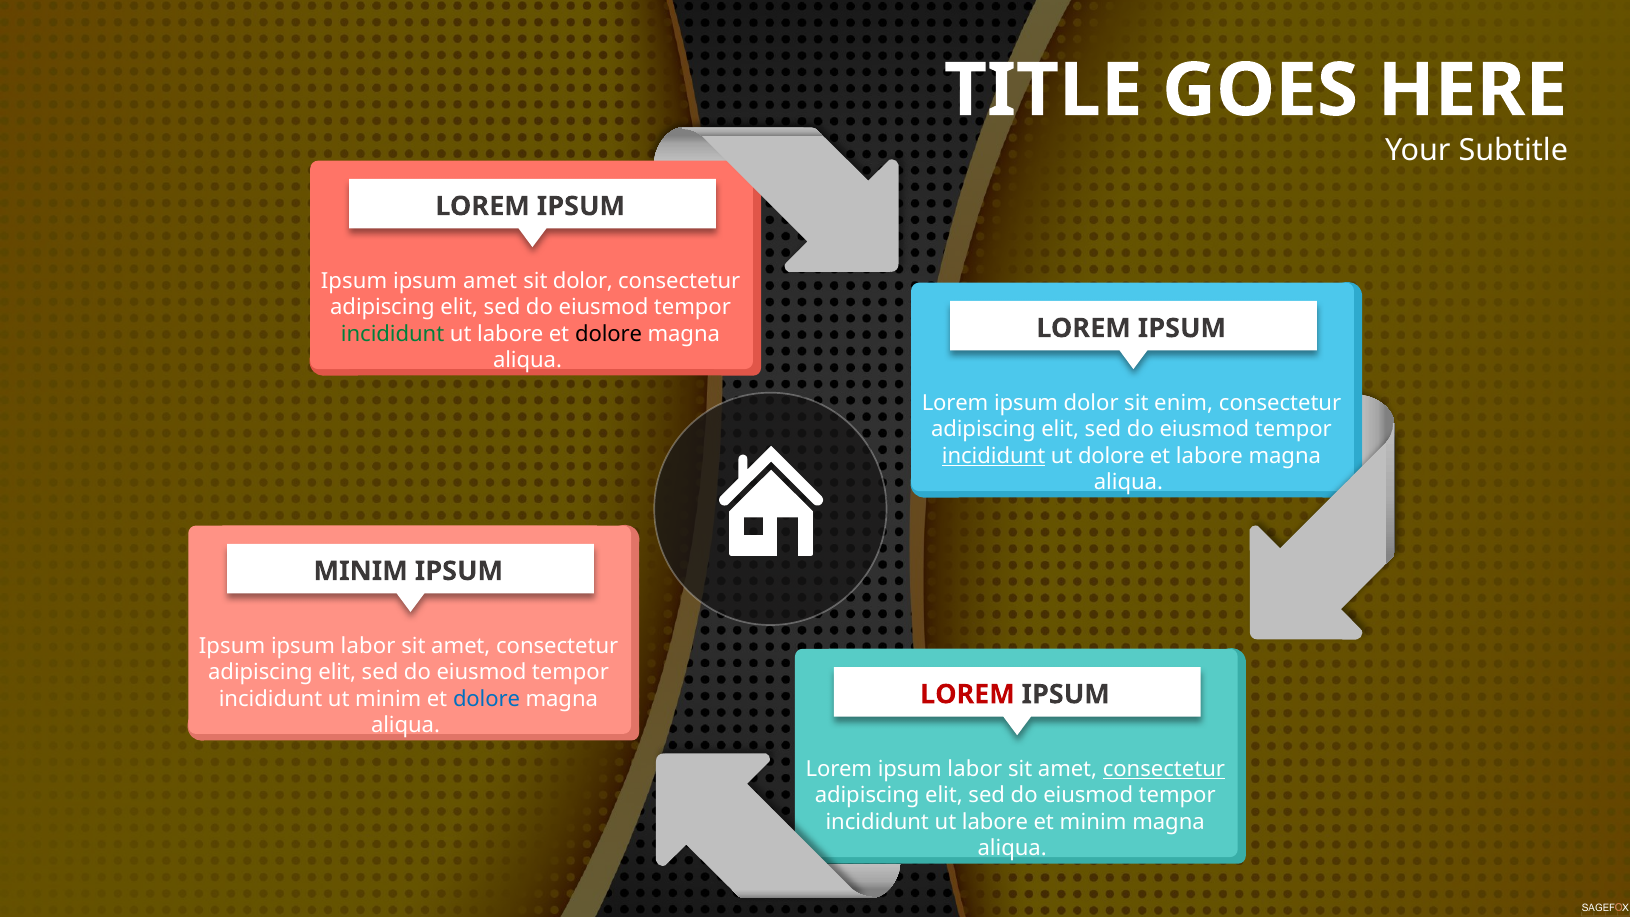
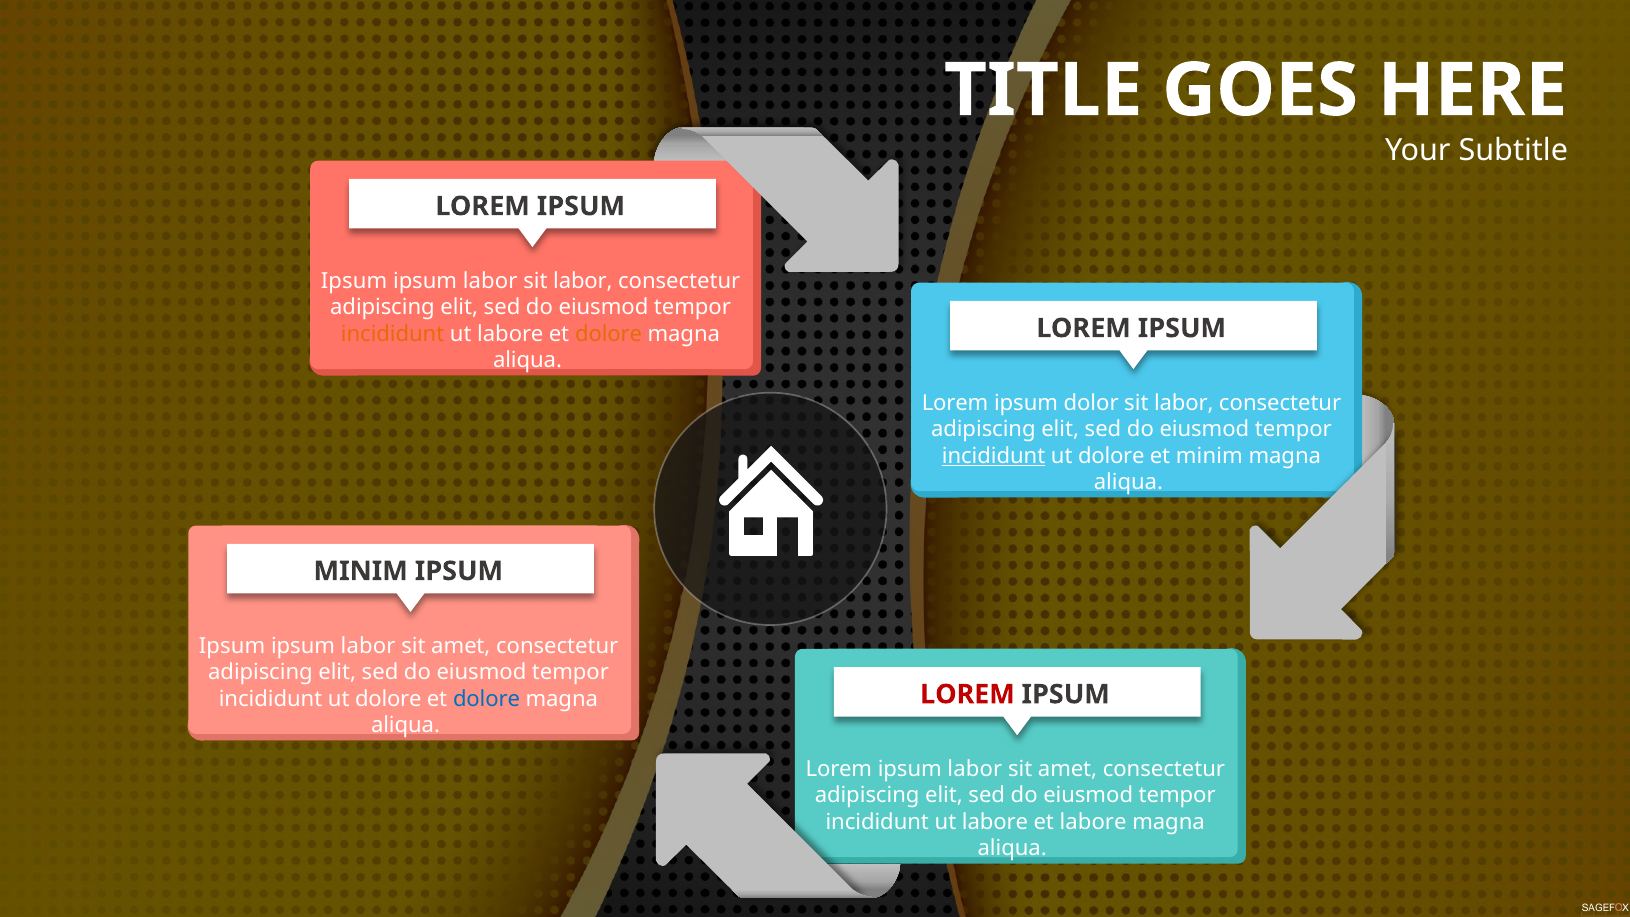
amet: amet -> labor (490, 281)
dolor: dolor -> labor (583, 281)
incididunt colour: green -> orange (393, 334)
dolore colour: black -> orange (609, 334)
dolor sit enim: enim -> labor (1184, 403)
et labore: labore -> minim (1209, 456)
minim: minim -> dolore (388, 699)
consectetur underline: present -> none (1164, 769)
et minim: minim -> labore (1093, 822)
